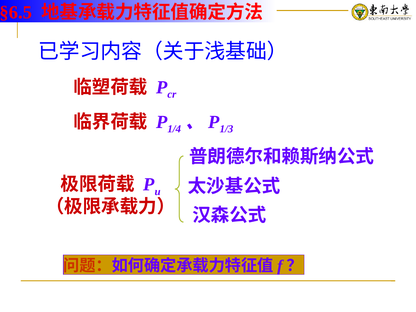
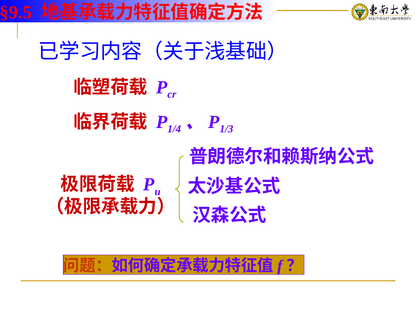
§6.5: §6.5 -> §9.5 (16, 12)
